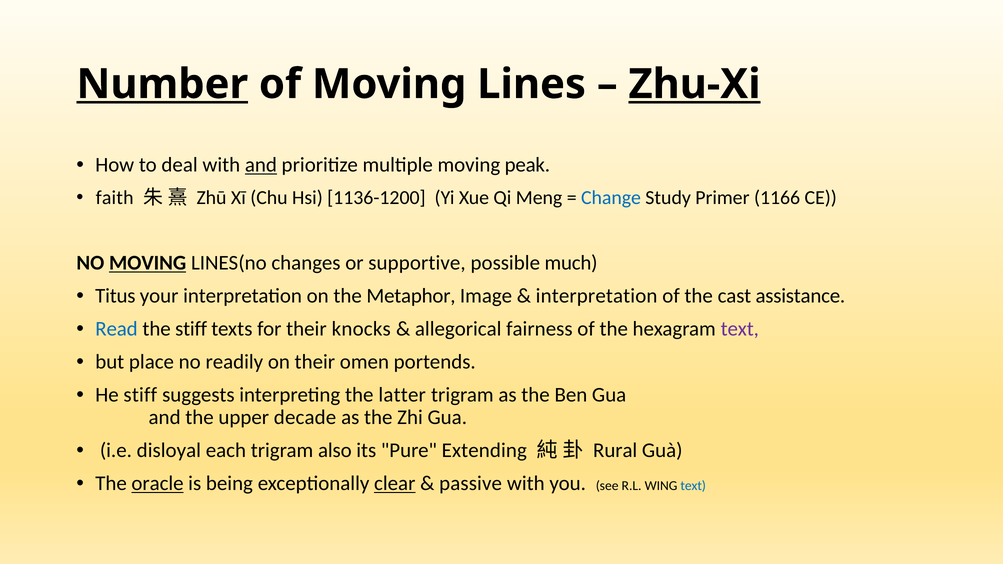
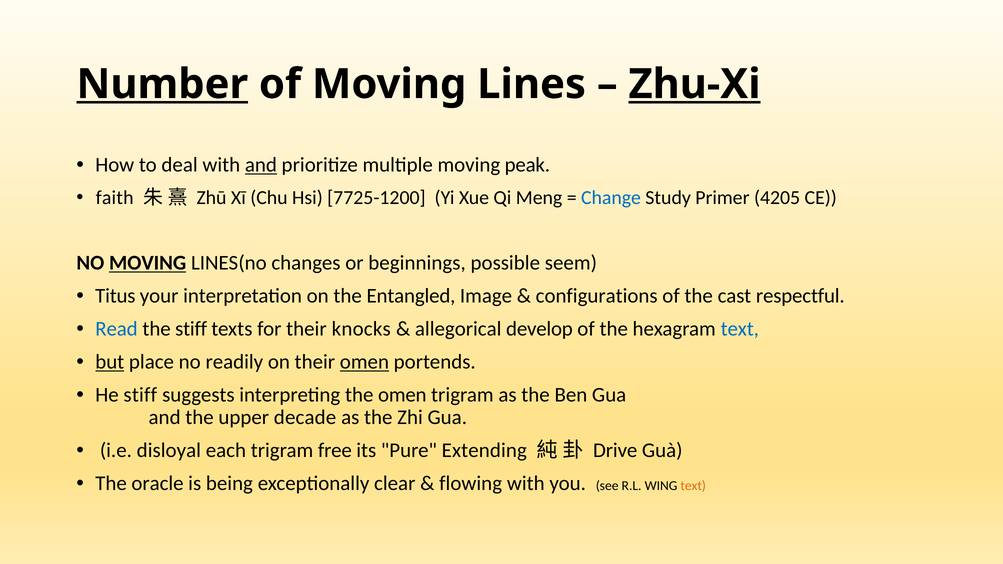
1136-1200: 1136-1200 -> 7725-1200 (376, 198)
1166: 1166 -> 4205 (777, 198)
supportive: supportive -> beginnings (417, 263)
much: much -> seem (571, 263)
Metaphor: Metaphor -> Entangled (411, 296)
interpretation: interpretation -> configurations (597, 296)
assistance: assistance -> respectful (800, 296)
fairness: fairness -> develop (539, 329)
text colour: purple -> blue (740, 329)
but underline: none -> present (110, 362)
omen underline: none -> present (364, 362)
the latter: latter -> omen (402, 395)
also: also -> free (335, 451)
Rural: Rural -> Drive (615, 451)
oracle underline: present -> none (158, 484)
clear underline: present -> none (395, 484)
passive: passive -> flowing (471, 484)
text colour: blue -> orange (693, 486)
